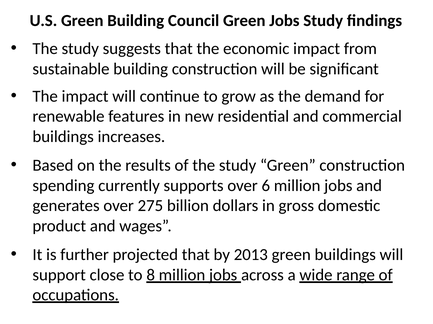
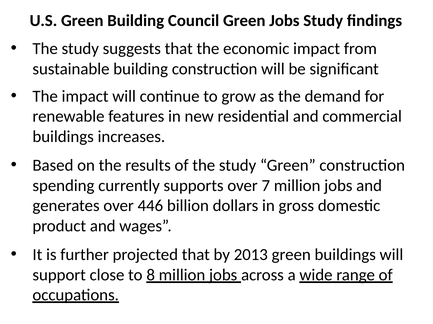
6: 6 -> 7 (266, 186)
275: 275 -> 446 (150, 206)
